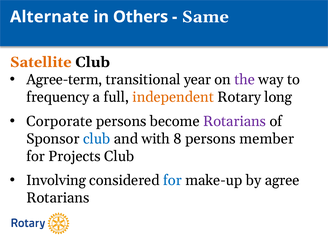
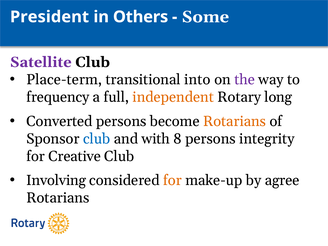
Alternate: Alternate -> President (50, 17)
Same: Same -> Some (205, 17)
Satellite colour: orange -> purple (41, 62)
Agree-term: Agree-term -> Place-term (64, 80)
year: year -> into (197, 80)
Corporate: Corporate -> Converted (59, 121)
Rotarians colour: purple -> orange (235, 121)
member: member -> integrity (267, 139)
Projects: Projects -> Creative (75, 156)
for colour: blue -> orange (172, 180)
